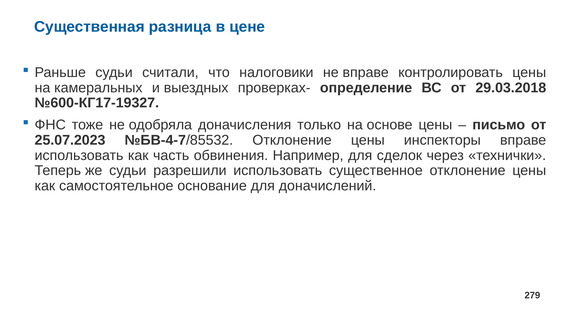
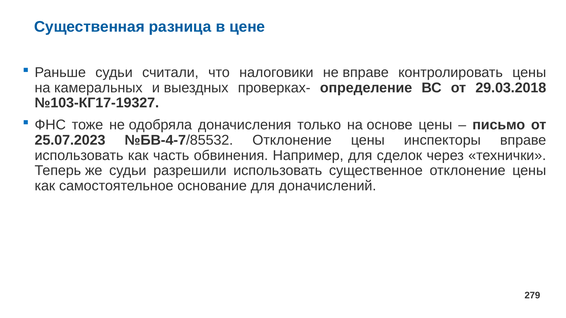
№600-КГ17-19327: №600-КГ17-19327 -> №103-КГ17-19327 (97, 103)
